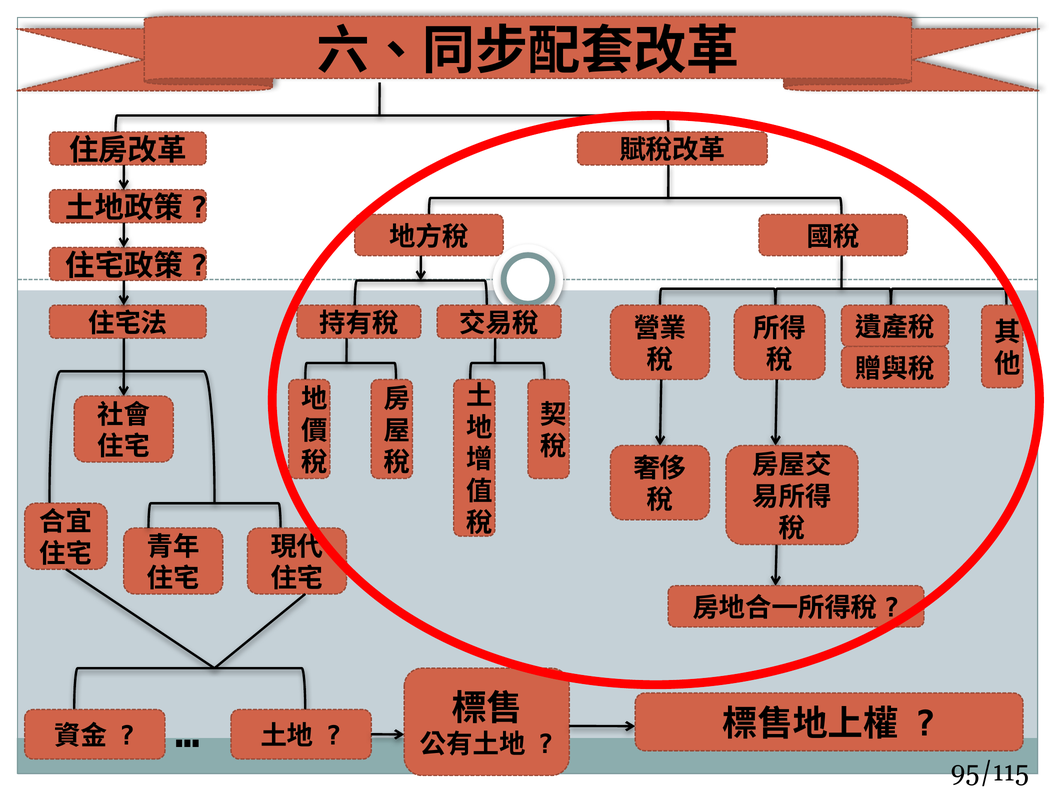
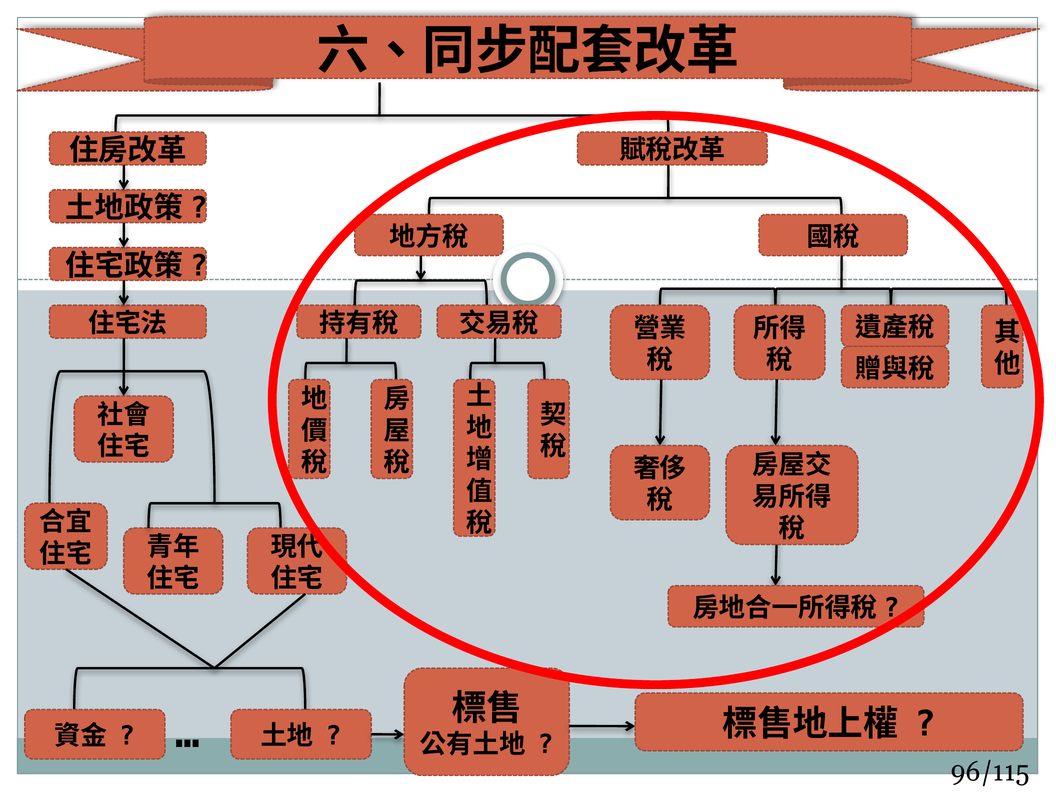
95/115: 95/115 -> 96/115 (990, 772)
